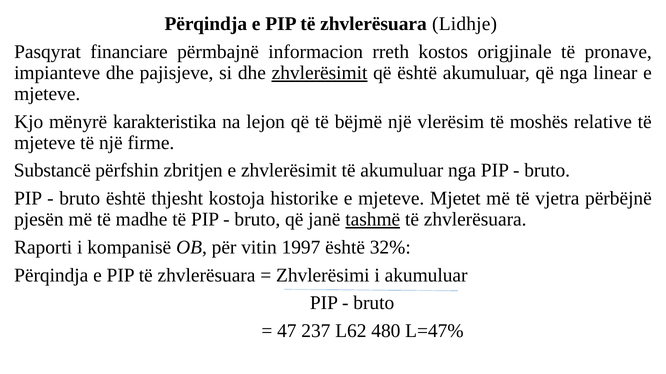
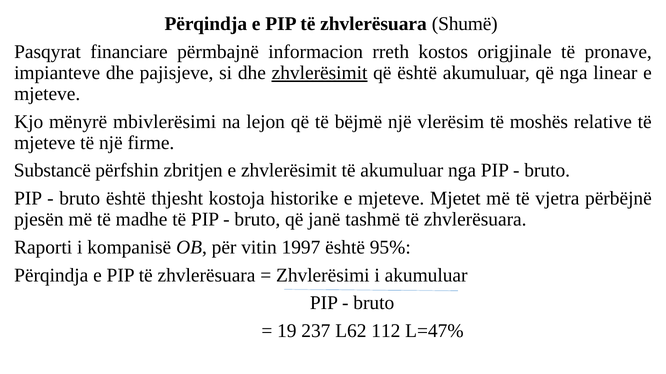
Lidhje: Lidhje -> Shumë (465, 24)
karakteristika: karakteristika -> mbivlerësimi (165, 122)
tashmë underline: present -> none (373, 220)
32%: 32% -> 95% (390, 248)
47: 47 -> 19 (287, 331)
480: 480 -> 112 (386, 331)
